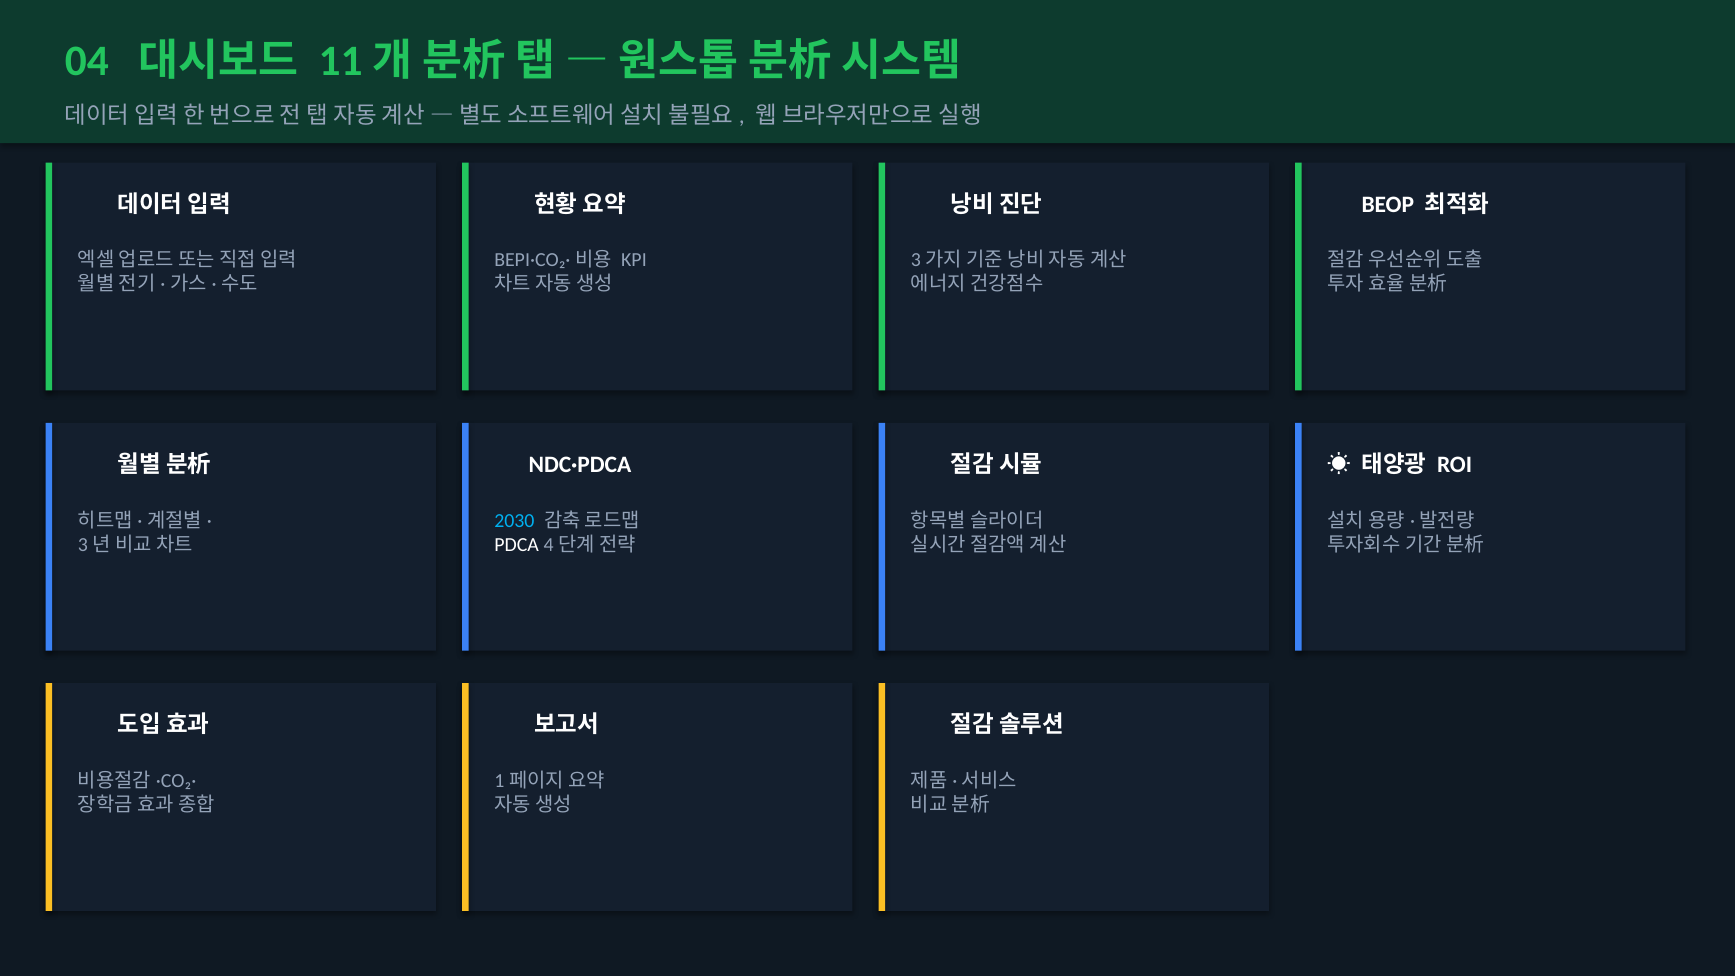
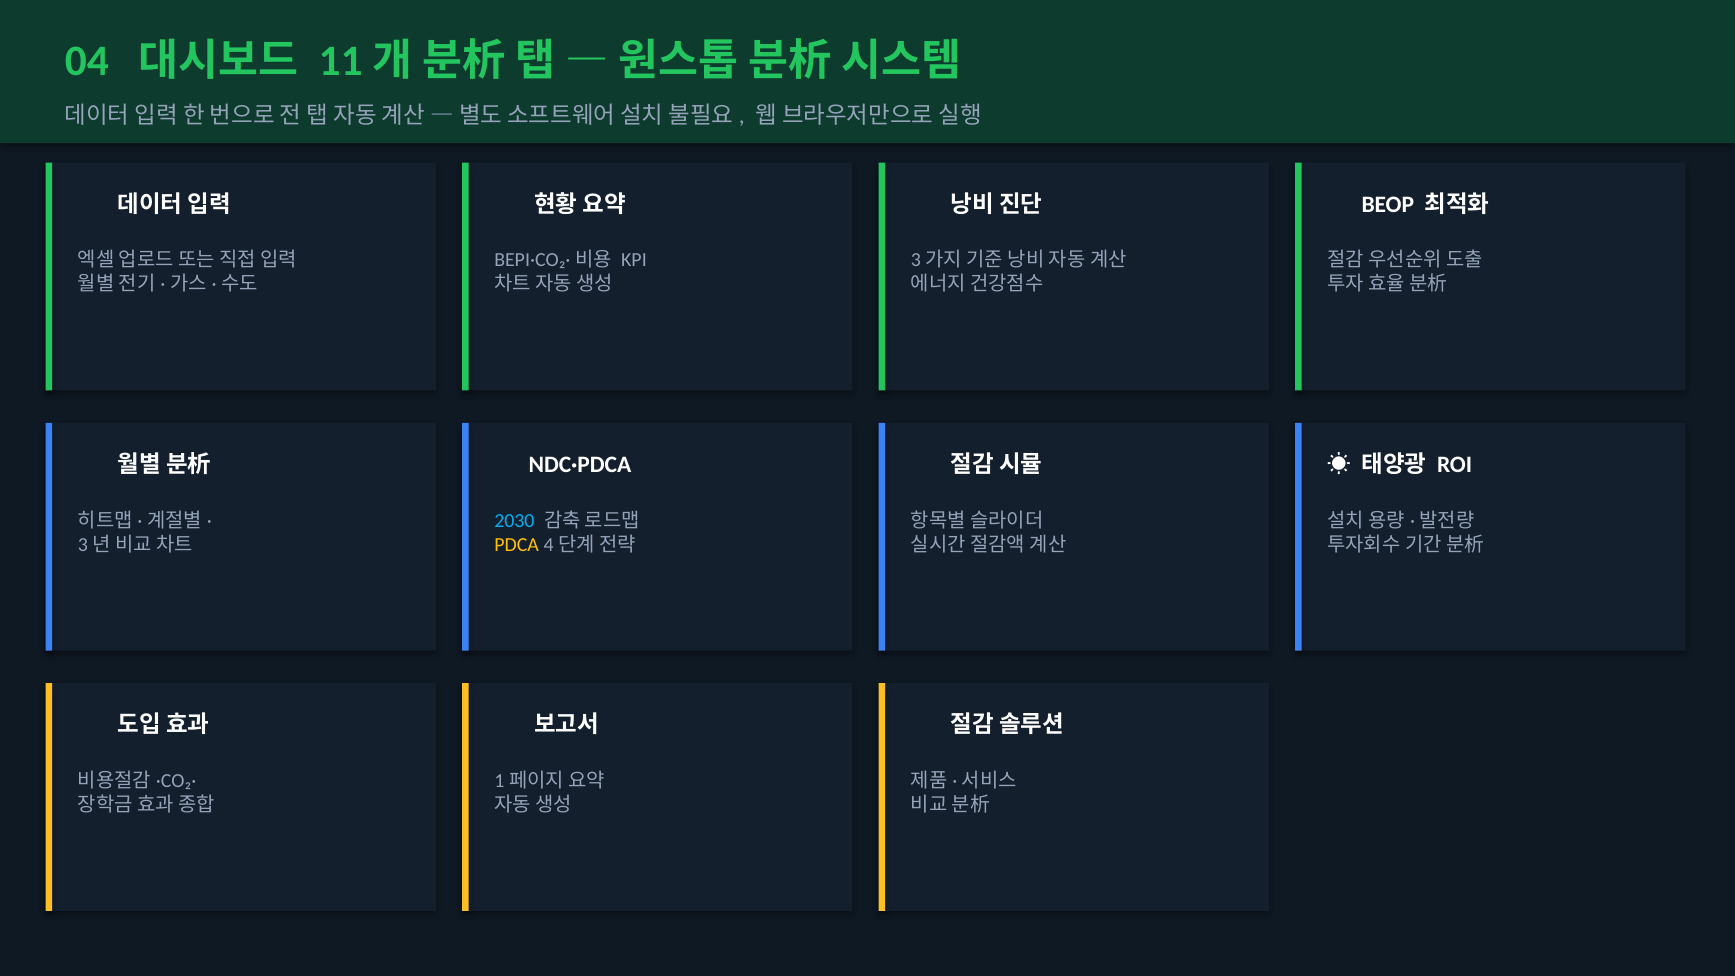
PDCA colour: white -> yellow (517, 545)
